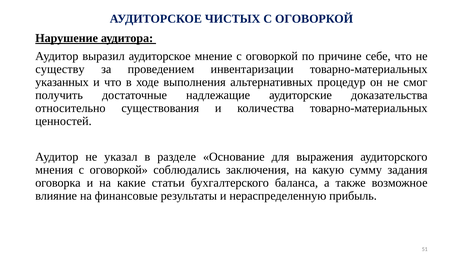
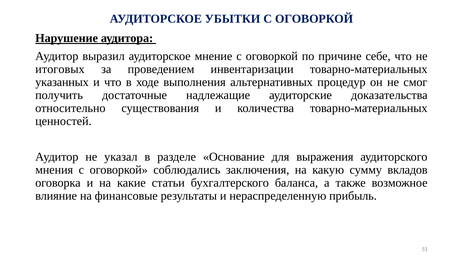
ЧИСТЫХ: ЧИСТЫХ -> УБЫТКИ (233, 19)
существу: существу -> итоговых (60, 69)
задания: задания -> вкладов (408, 170)
